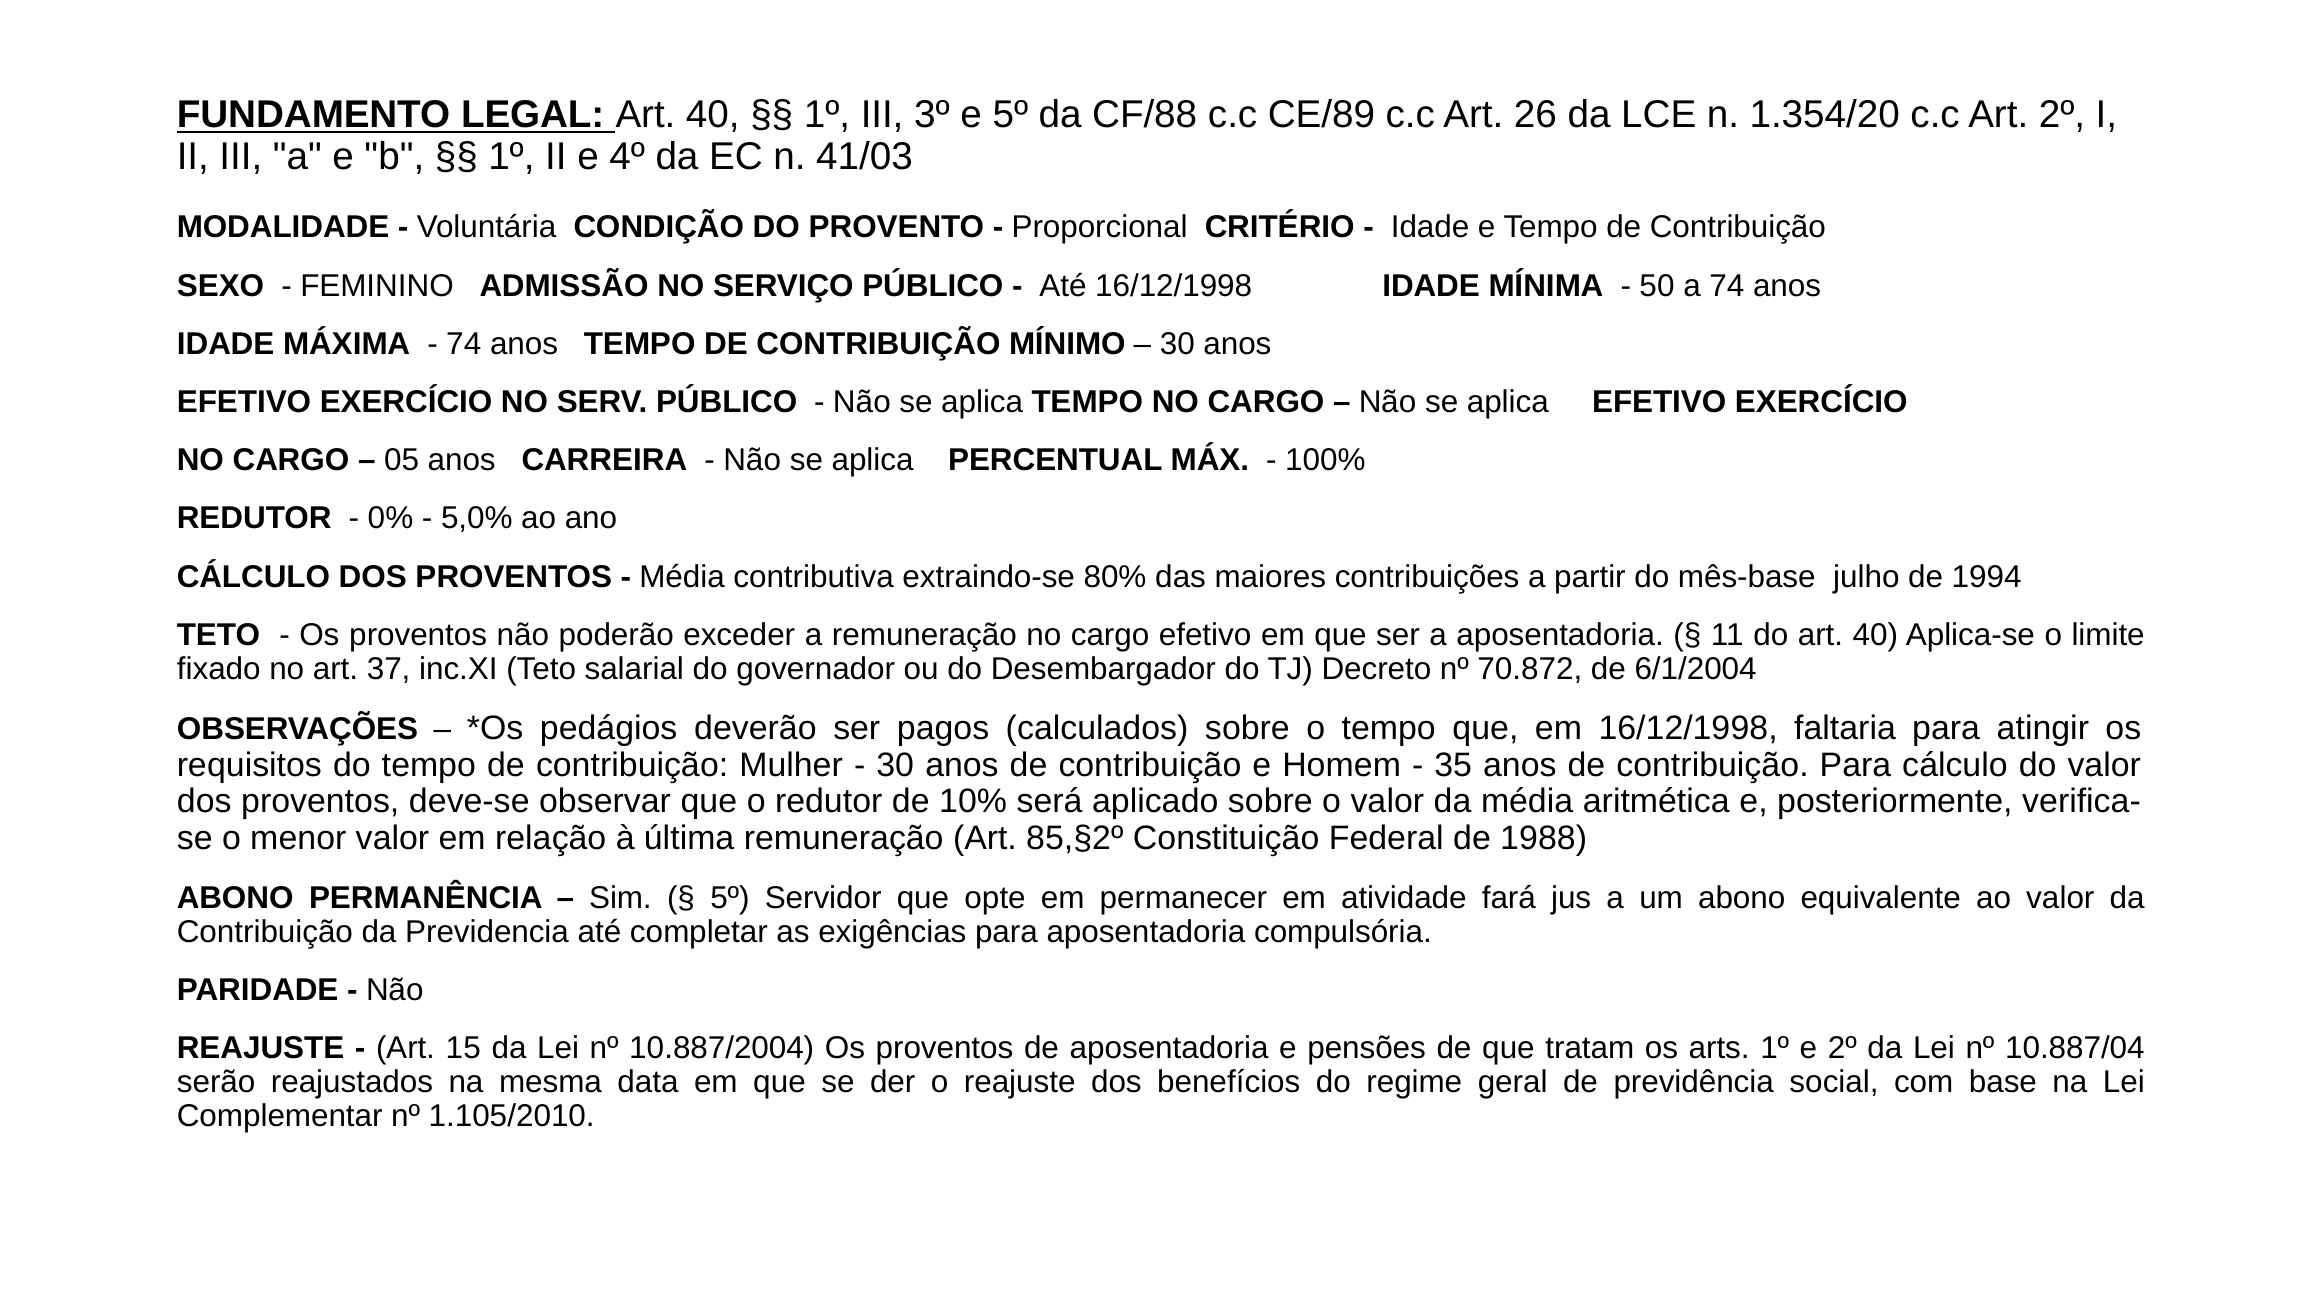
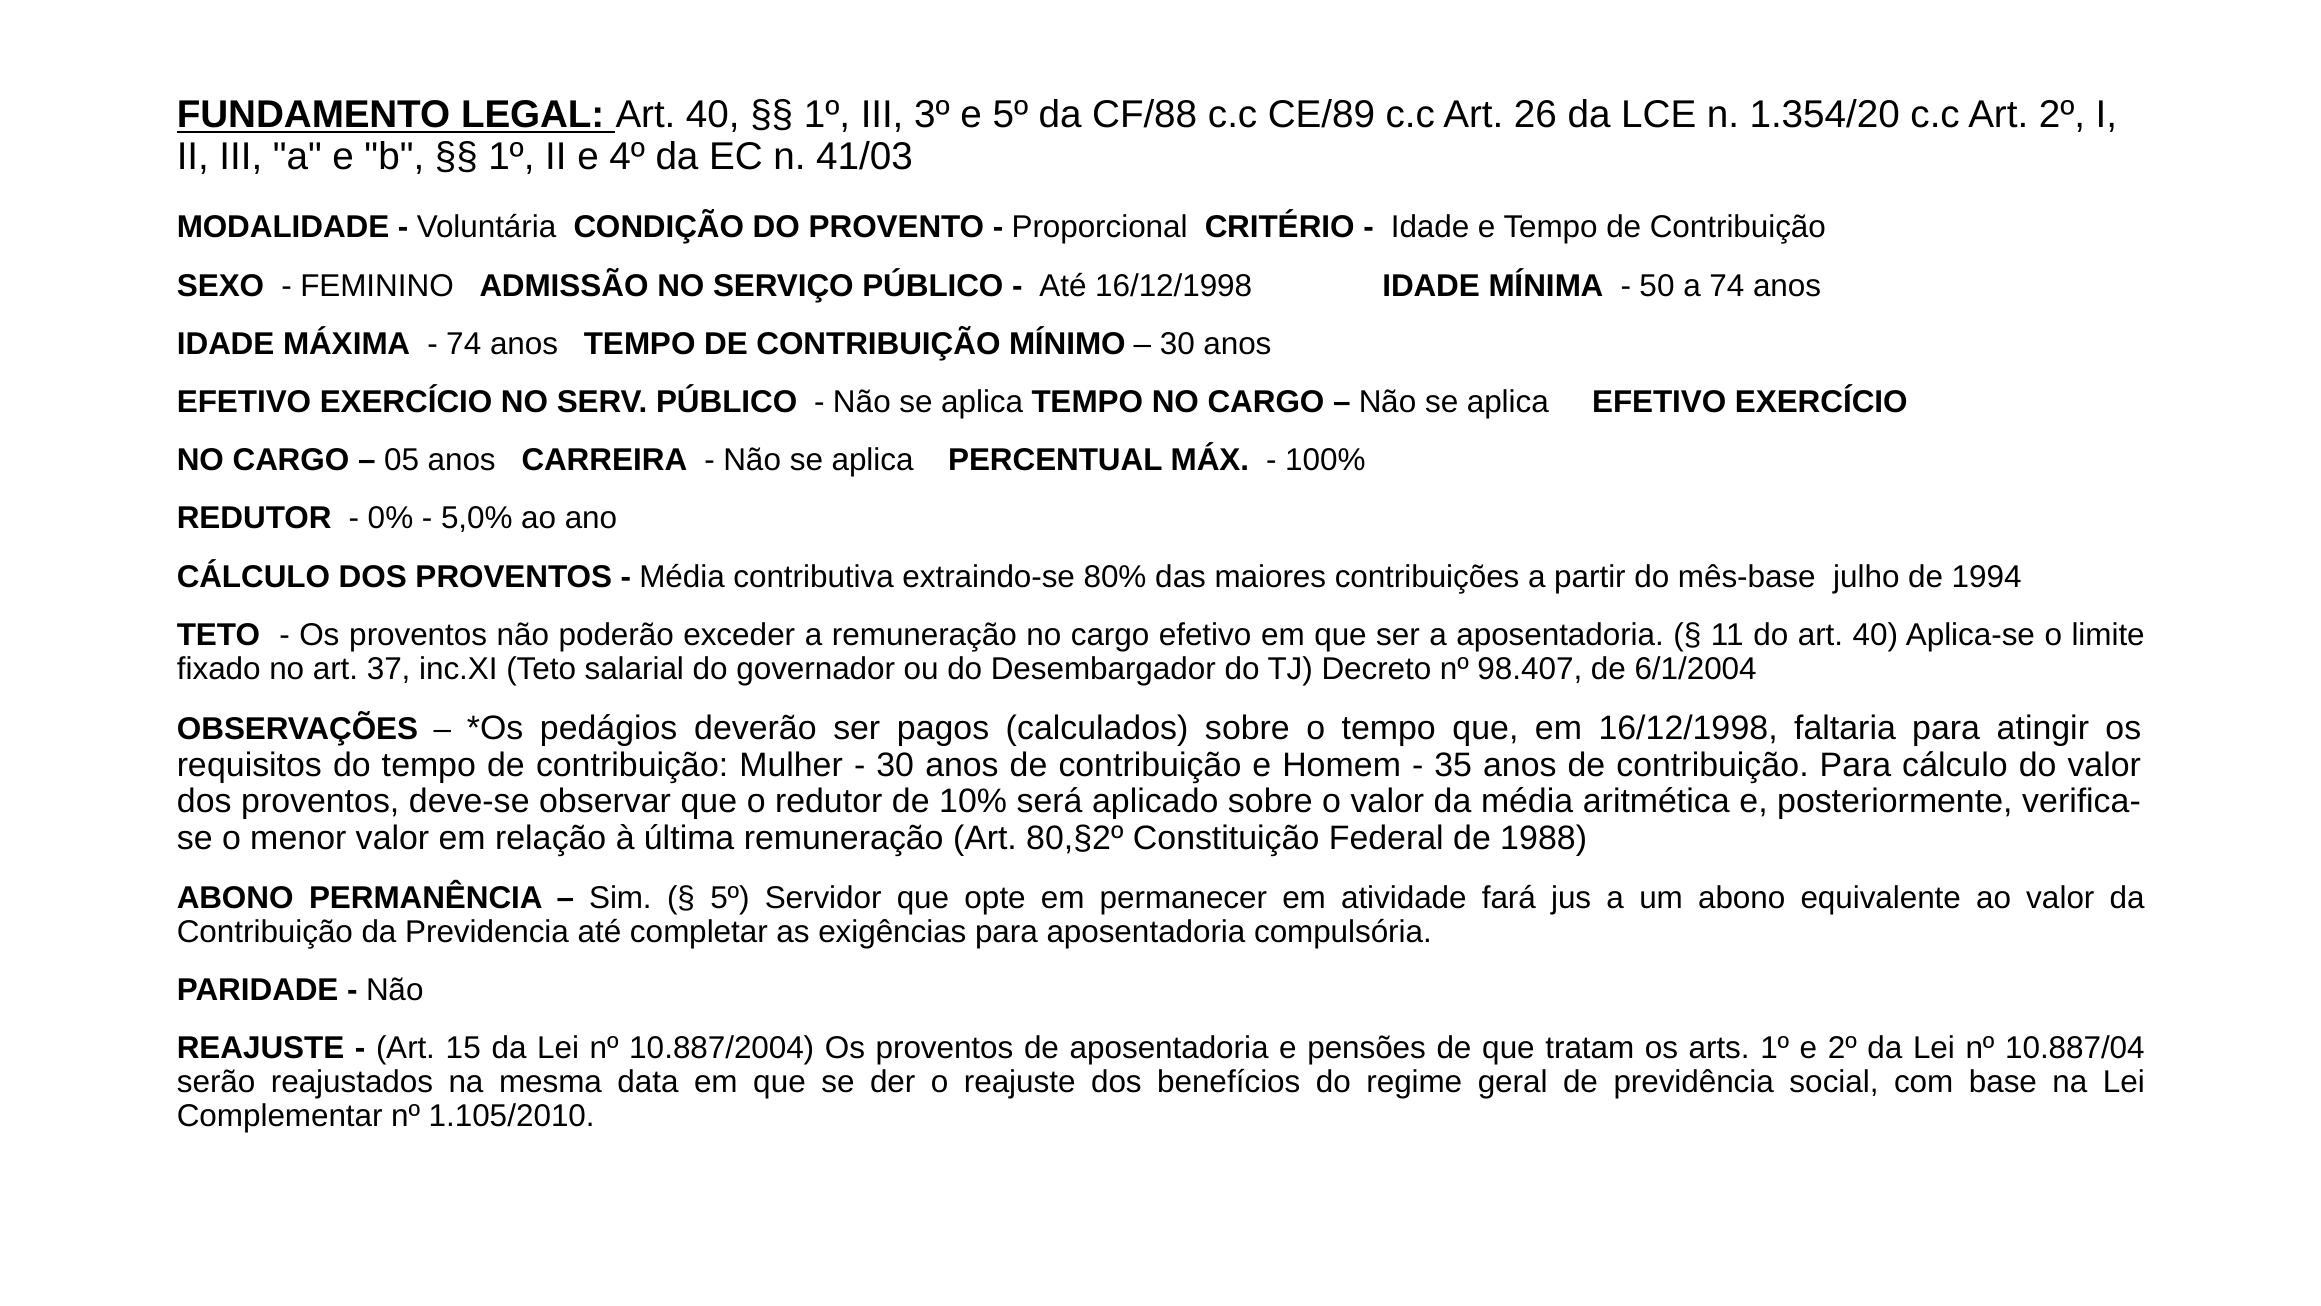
70.872: 70.872 -> 98.407 (1530, 669)
85,§2º: 85,§2º -> 80,§2º (1075, 838)
